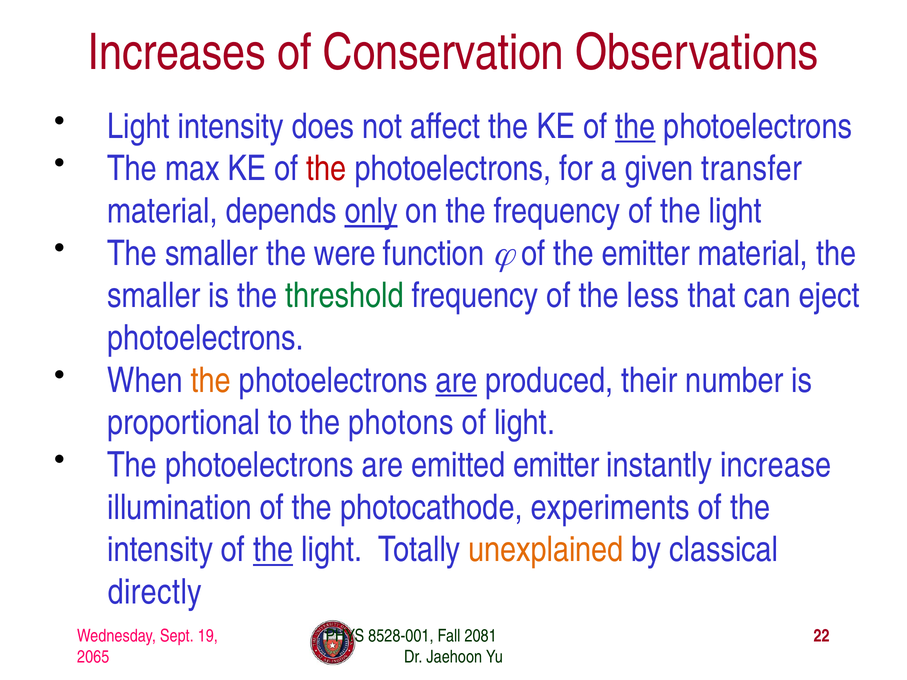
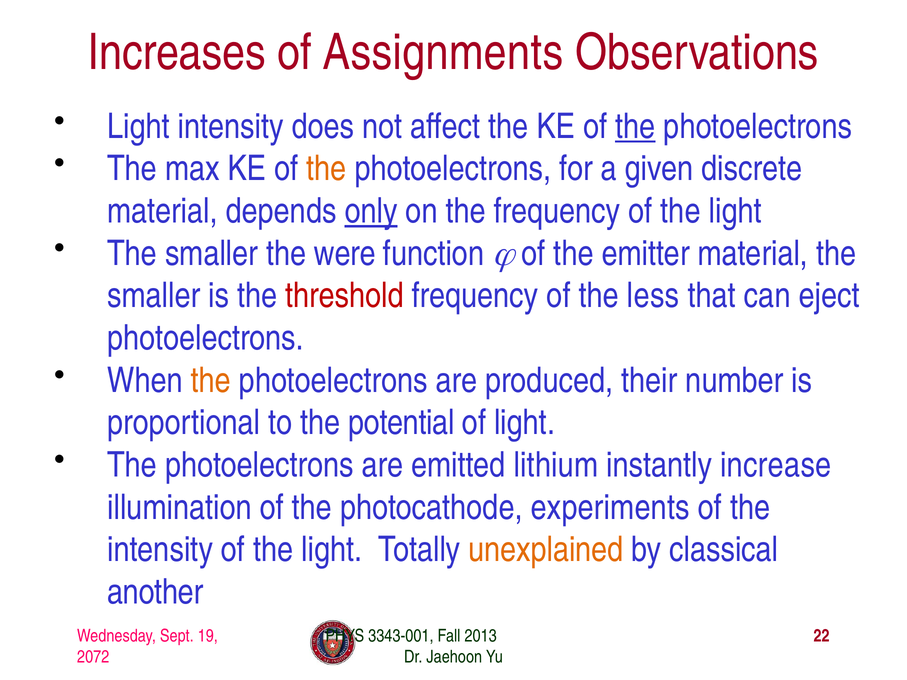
Conservation: Conservation -> Assignments (443, 53)
the colour: red -> orange (326, 169)
transfer: transfer -> discrete (752, 169)
threshold colour: green -> red (345, 296)
are underline: present -> none (456, 381)
photons: photons -> potential (401, 423)
emitted emitter: emitter -> lithium (556, 465)
the underline: present -> none (273, 550)
directly: directly -> another (155, 592)
8528-001: 8528-001 -> 3343-001 (401, 636)
2081: 2081 -> 2013 (481, 636)
2065: 2065 -> 2072 (93, 657)
